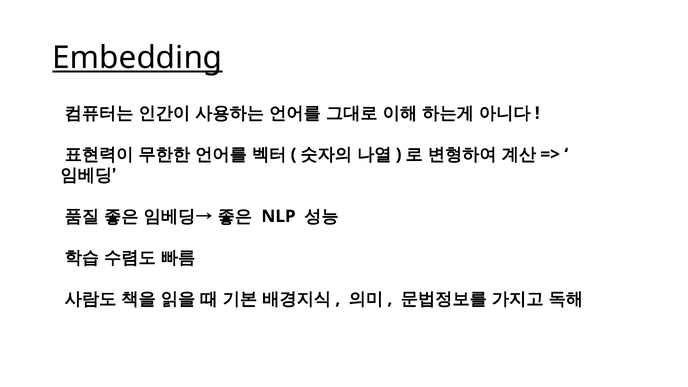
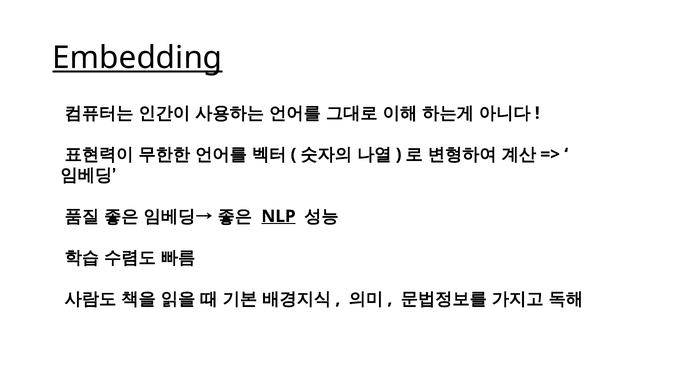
NLP underline: none -> present (278, 216)
